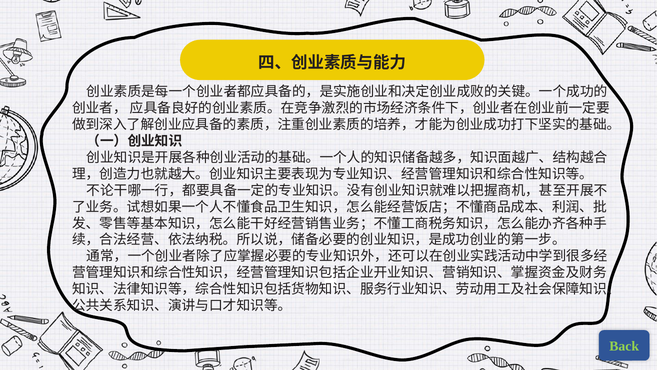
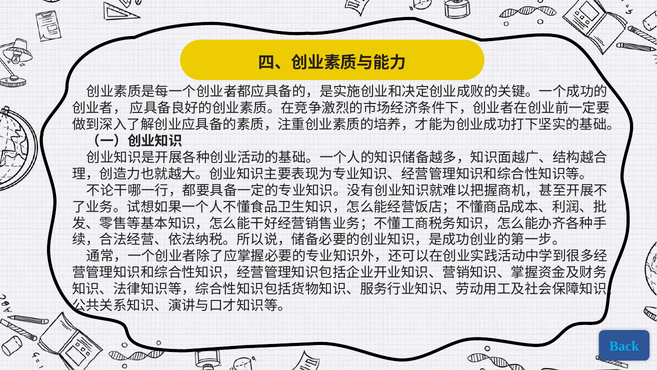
Back colour: light green -> light blue (624, 346)
